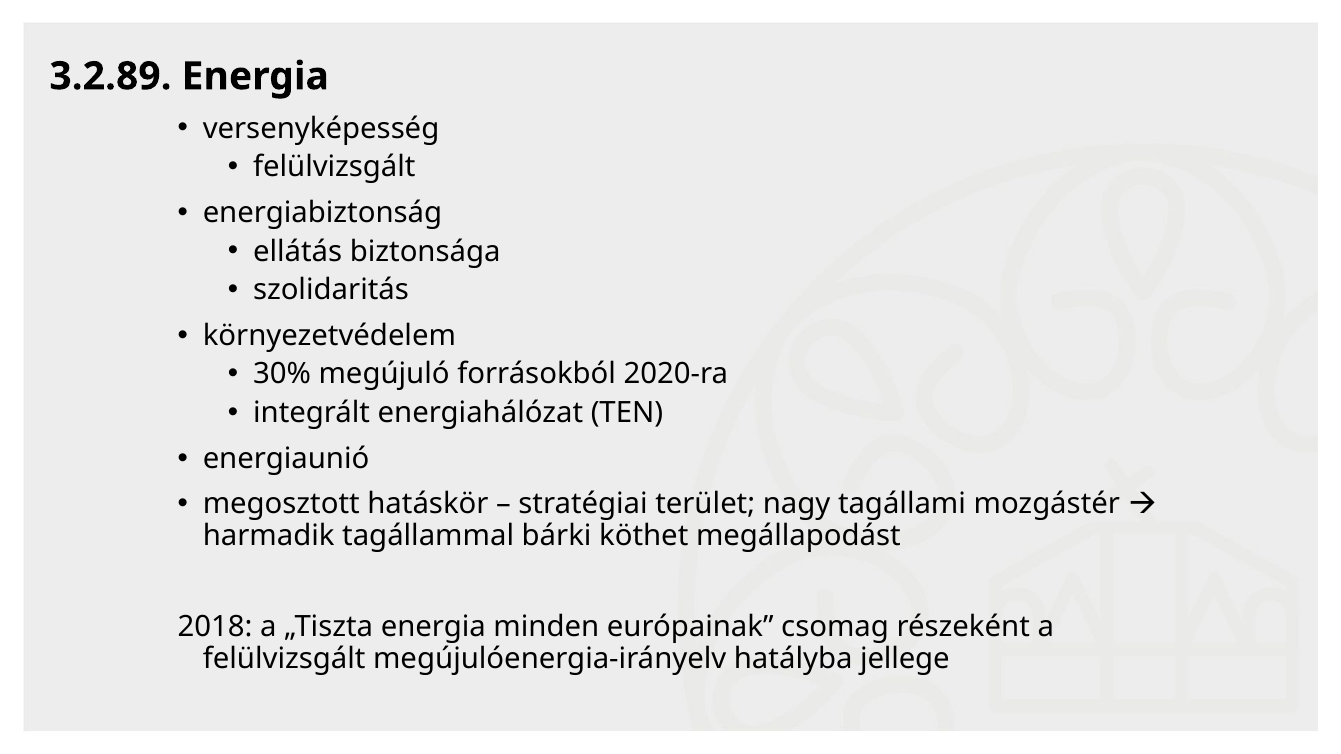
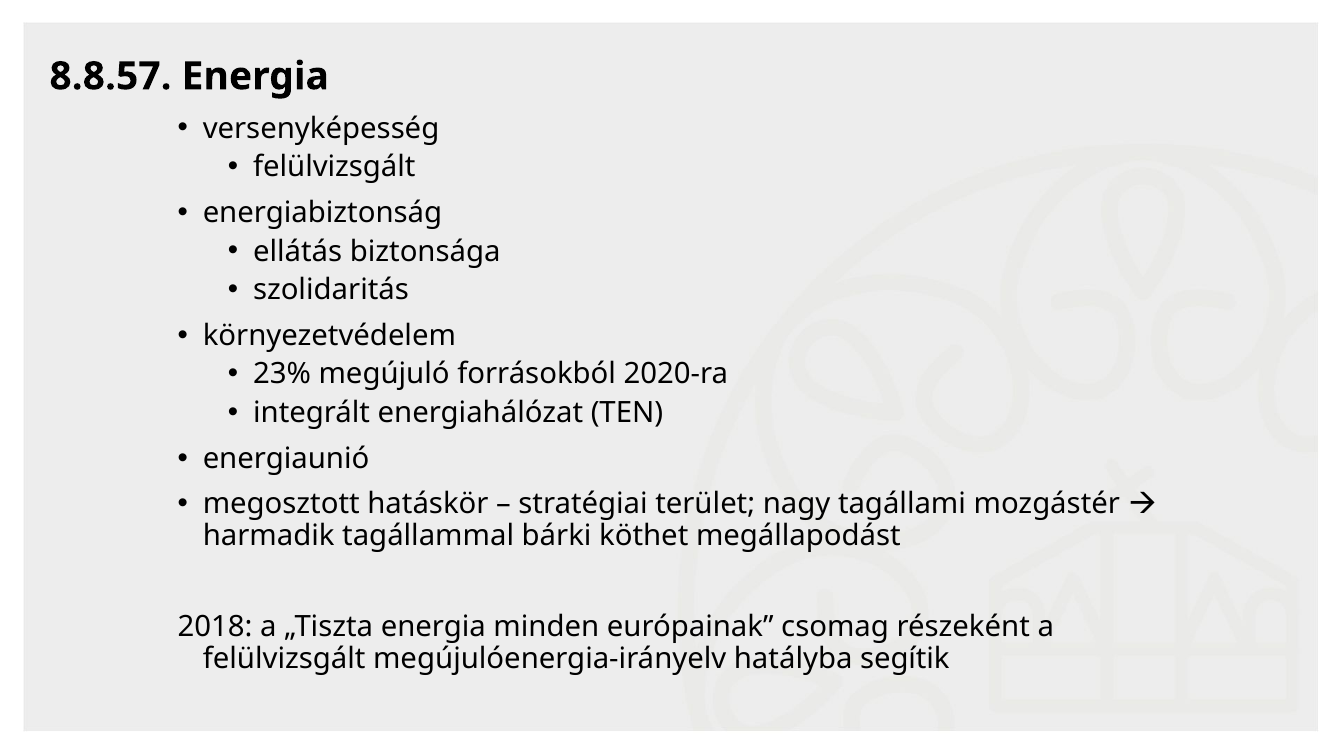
3.2.89: 3.2.89 -> 8.8.57 (111, 76)
30%: 30% -> 23% (282, 374)
jellege: jellege -> segítik (905, 659)
